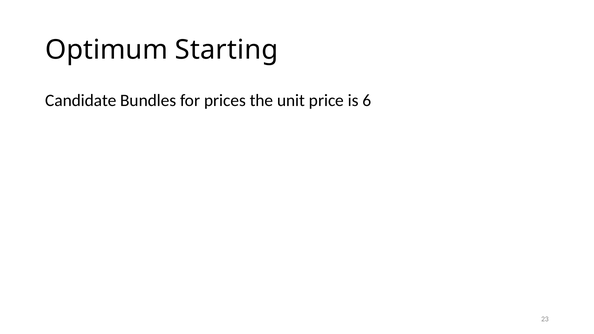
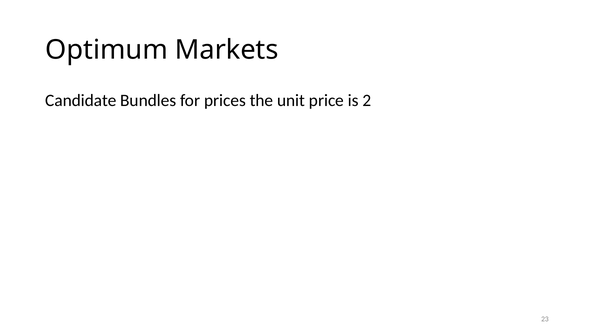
Starting: Starting -> Markets (227, 50)
6: 6 -> 2 (367, 100)
